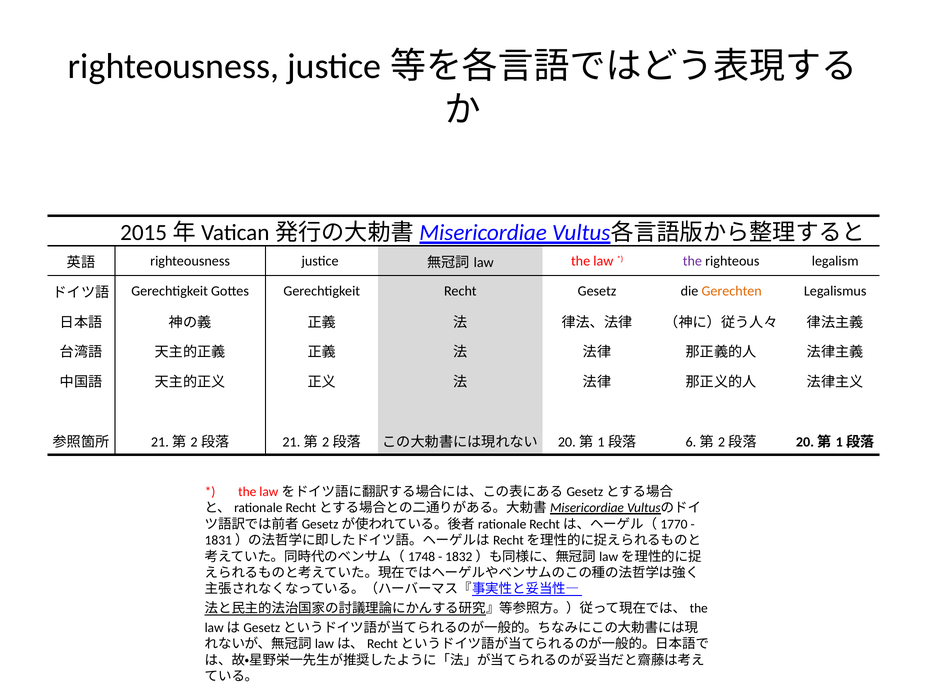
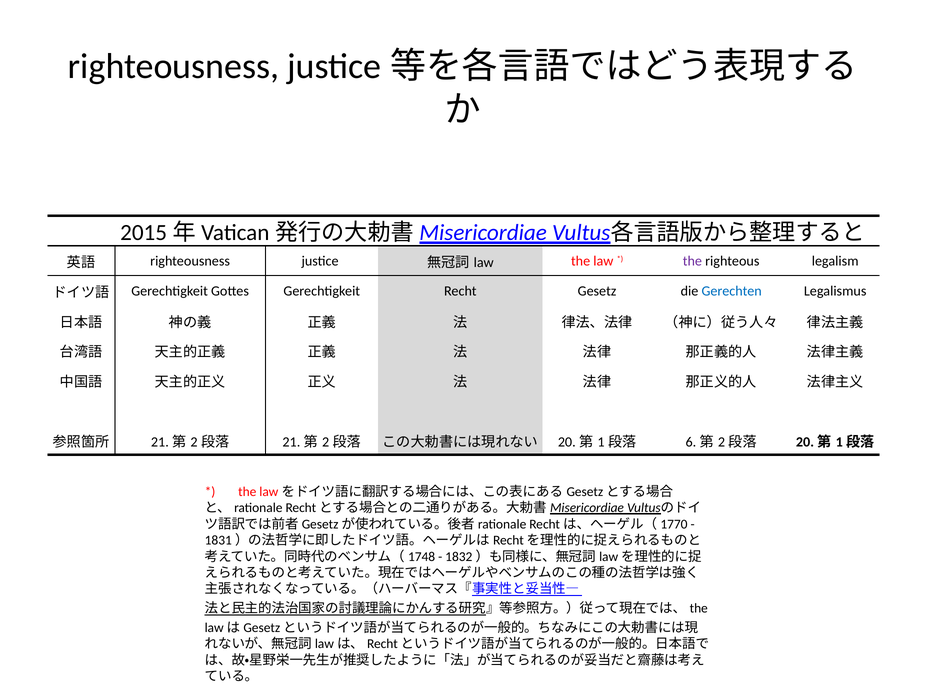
Gerechten colour: orange -> blue (732, 291)
